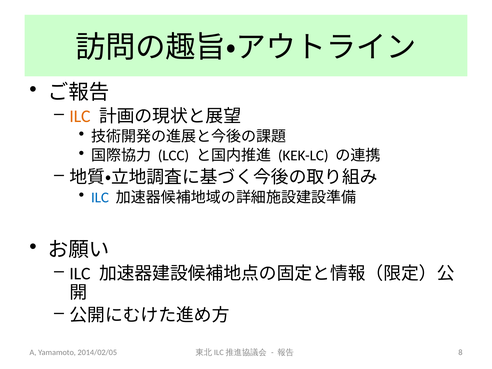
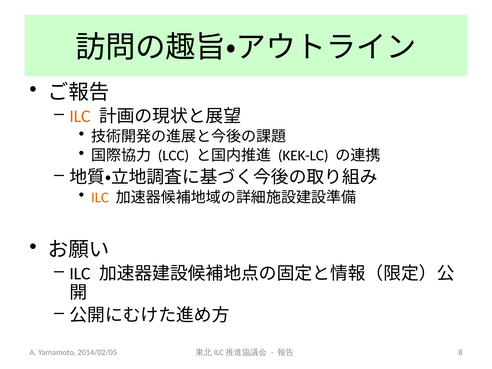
ILC colour: blue -> orange (100, 197)
